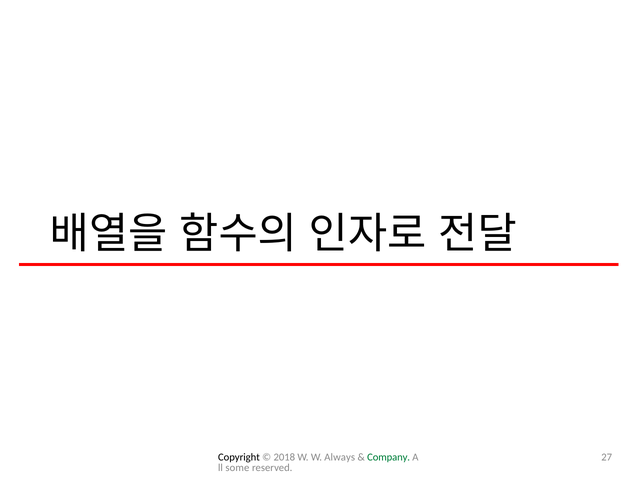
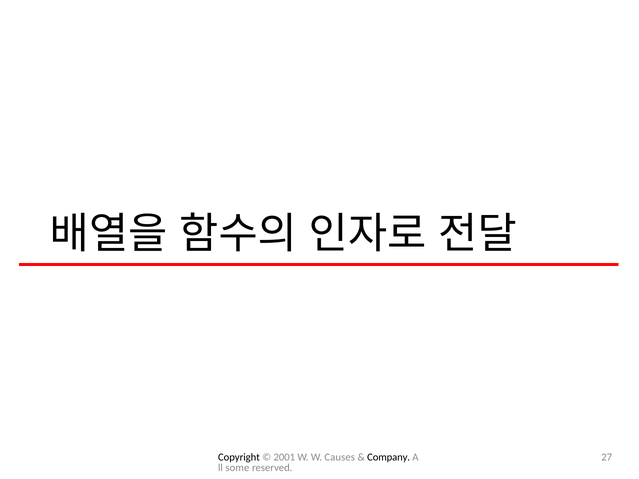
2018: 2018 -> 2001 (284, 458)
Always: Always -> Causes (340, 458)
Company colour: green -> black (389, 458)
